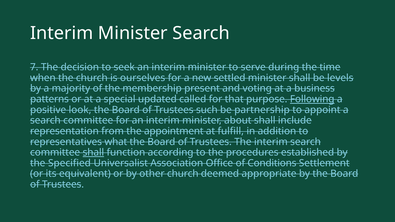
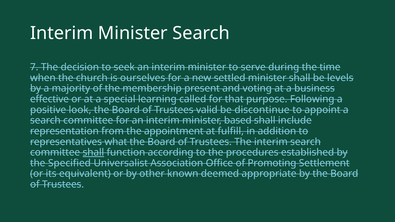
patterns: patterns -> effective (49, 99)
updated: updated -> learning (157, 99)
Following underline: present -> none (312, 99)
such: such -> valid (207, 110)
partnership: partnership -> discontinue (262, 110)
about: about -> based (238, 121)
Conditions: Conditions -> Promoting (272, 163)
other church: church -> known (183, 174)
